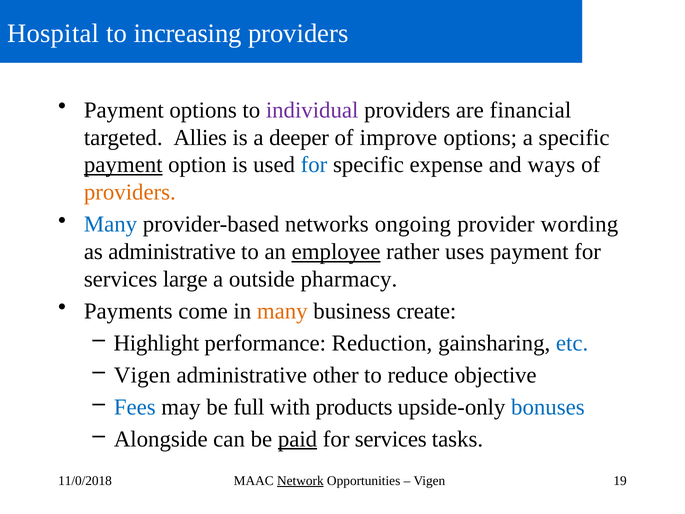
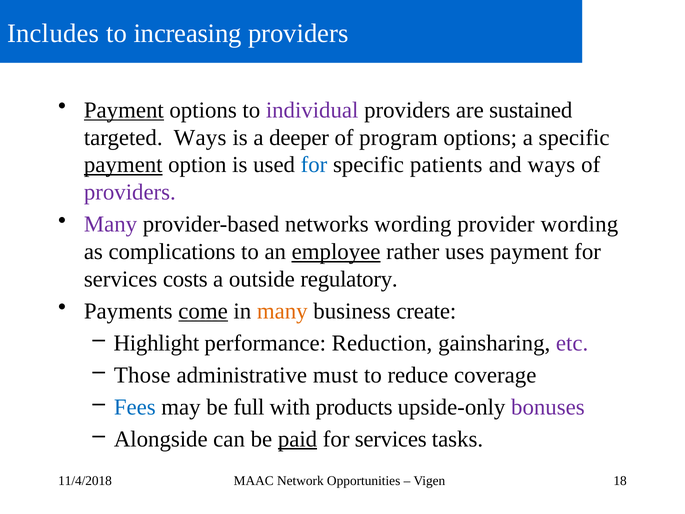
Hospital: Hospital -> Includes (53, 33)
Payment underline: none -> present (124, 110)
financial: financial -> sustained (531, 110)
targeted Allies: Allies -> Ways (200, 137)
improve: improve -> program (398, 137)
expense: expense -> patients (446, 165)
providers colour: orange -> purple (130, 192)
Many colour: blue -> purple (111, 224)
networks ongoing: ongoing -> wording (413, 224)
as administrative: administrative -> complications (172, 252)
large: large -> costs (185, 279)
pharmacy: pharmacy -> regulatory (349, 279)
come underline: none -> present (203, 311)
etc colour: blue -> purple (572, 343)
Vigen: Vigen -> Those (142, 375)
other: other -> must (335, 375)
objective: objective -> coverage (495, 375)
bonuses colour: blue -> purple (548, 407)
11/0/2018: 11/0/2018 -> 11/4/2018 (85, 480)
Network underline: present -> none (300, 480)
19: 19 -> 18 (620, 480)
